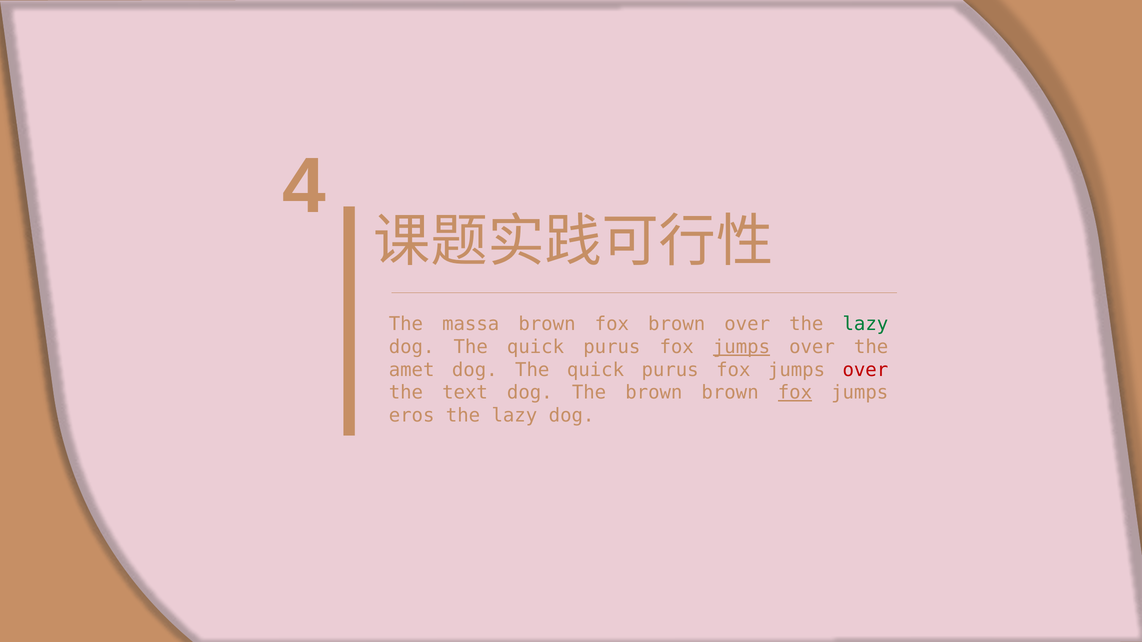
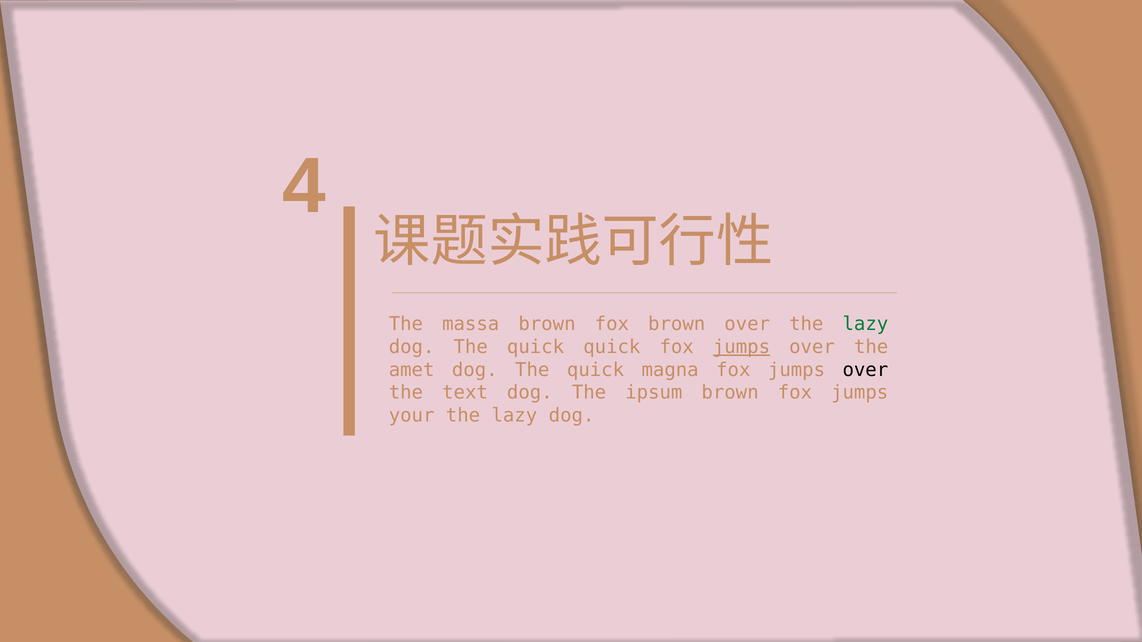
purus: purus -> quick (612, 347)
purus: purus -> magna (670, 370)
over colour: red -> black (865, 370)
The brown: brown -> ipsum (654, 393)
fox underline: present -> none (795, 393)
eros: eros -> your (412, 416)
